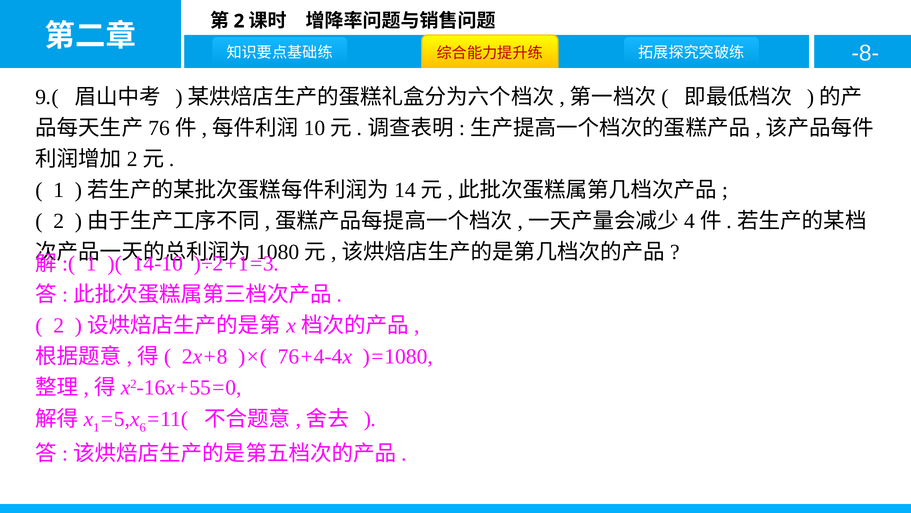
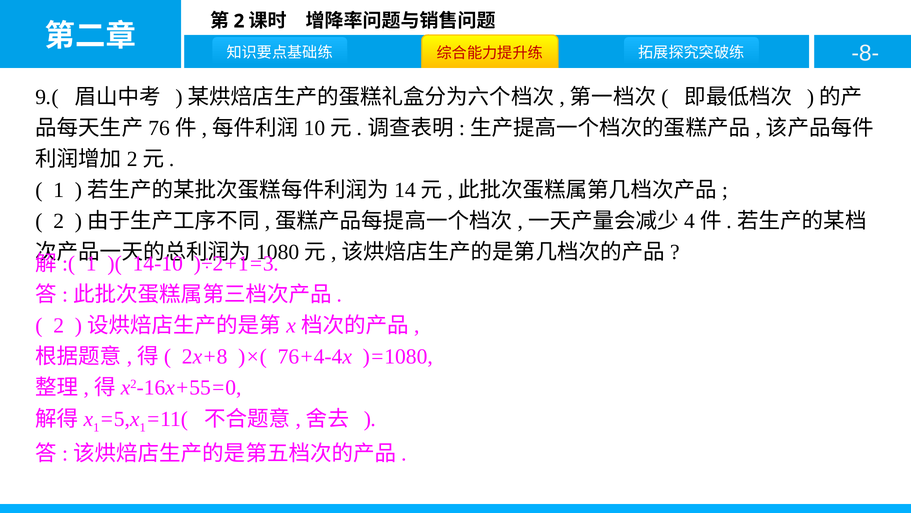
6: 6 -> 1 (143, 427)
